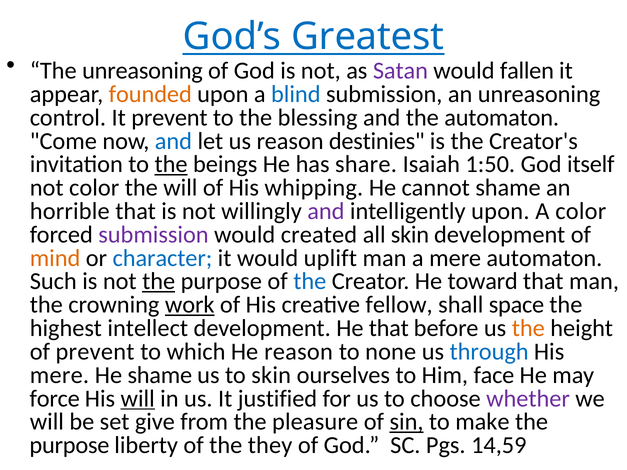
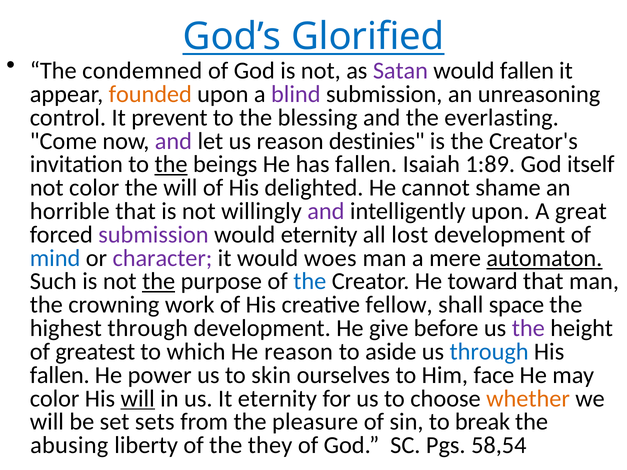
Greatest: Greatest -> Glorified (368, 37)
The unreasoning: unreasoning -> condemned (142, 71)
blind colour: blue -> purple (296, 94)
the automaton: automaton -> everlasting (502, 118)
and colour: blue -> purple (173, 141)
has share: share -> fallen (366, 164)
1:50: 1:50 -> 1:89 (490, 164)
whipping: whipping -> delighted (314, 188)
A color: color -> great (581, 211)
would created: created -> eternity (319, 235)
all skin: skin -> lost (410, 235)
mind colour: orange -> blue (55, 258)
character colour: blue -> purple (162, 258)
uplift: uplift -> woes (330, 258)
automaton underline: none -> present (544, 258)
work underline: present -> none (190, 305)
highest intellect: intellect -> through (148, 328)
He that: that -> give (389, 328)
the colour: orange -> purple (528, 328)
of prevent: prevent -> greatest (95, 352)
none: none -> aside (391, 352)
mere: mere -> fallen (60, 375)
He shame: shame -> power (160, 375)
force: force -> color (55, 399)
It justified: justified -> eternity (277, 399)
whether colour: purple -> orange (528, 399)
give: give -> sets (155, 422)
sin underline: present -> none (407, 422)
make: make -> break (483, 422)
purpose: purpose -> abusing (69, 446)
14,59: 14,59 -> 58,54 (499, 446)
